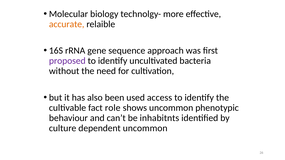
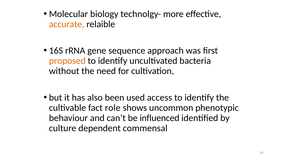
proposed colour: purple -> orange (67, 61)
inhabitnts: inhabitnts -> influenced (160, 118)
dependent uncommon: uncommon -> commensal (145, 128)
